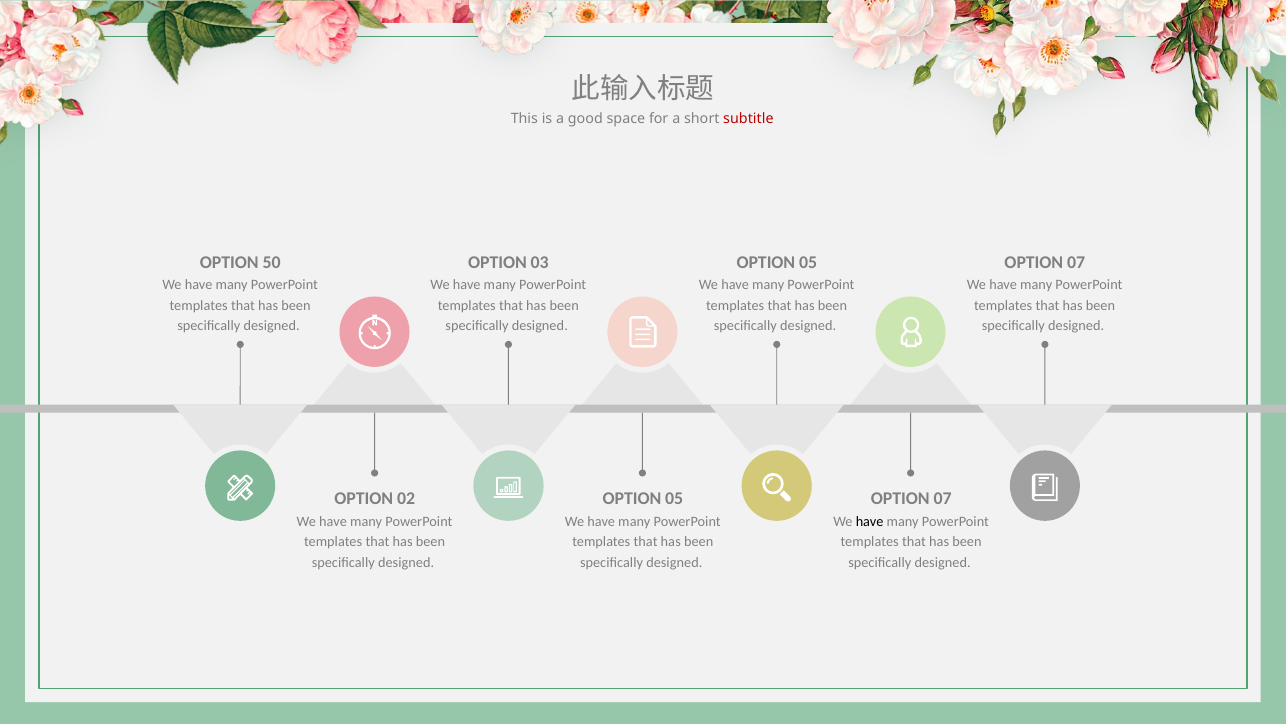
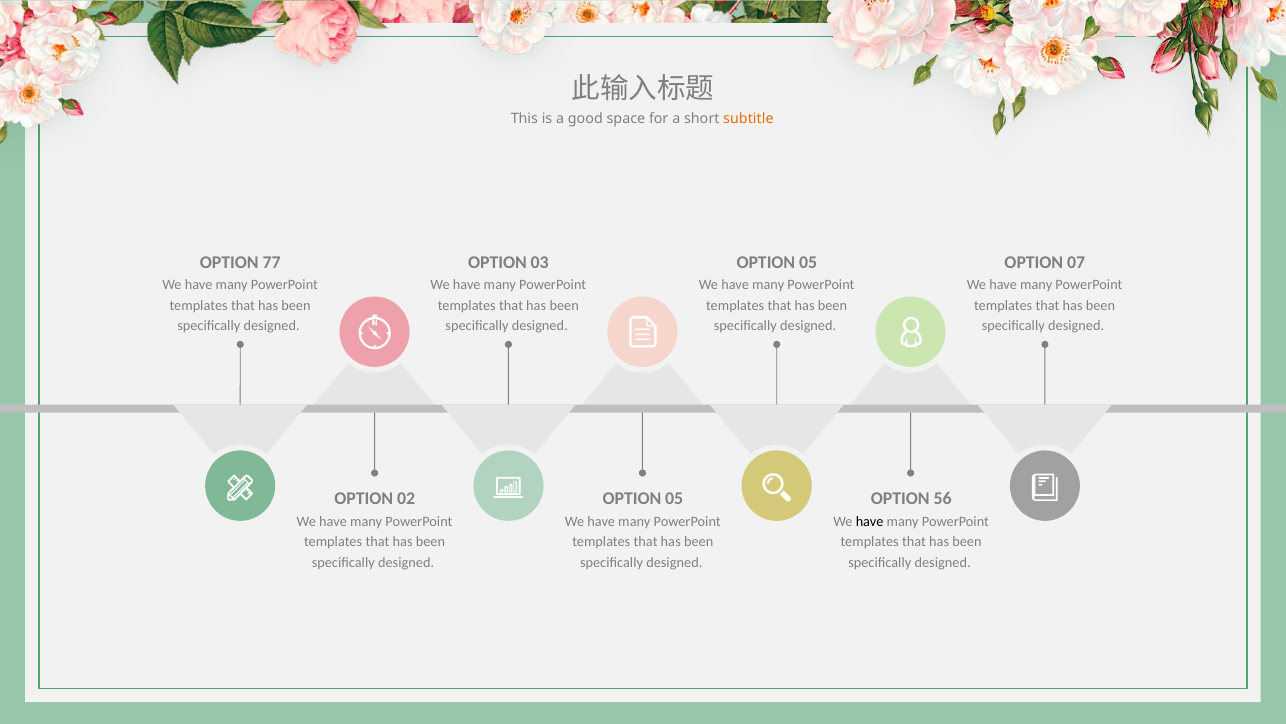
subtitle colour: red -> orange (748, 119)
50: 50 -> 77 (272, 262)
07: 07 -> 56 (943, 498)
